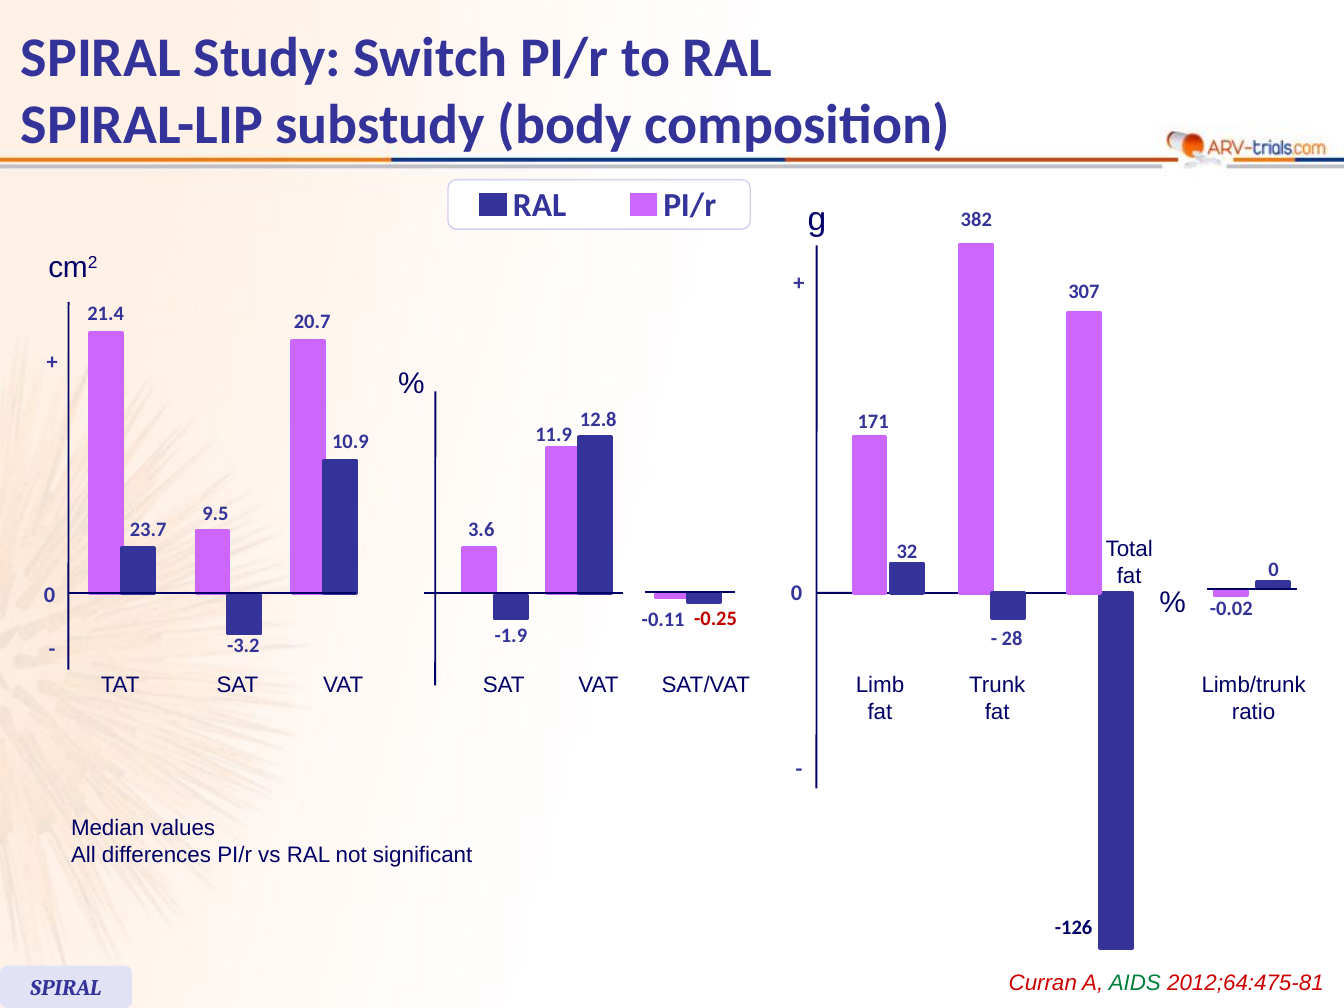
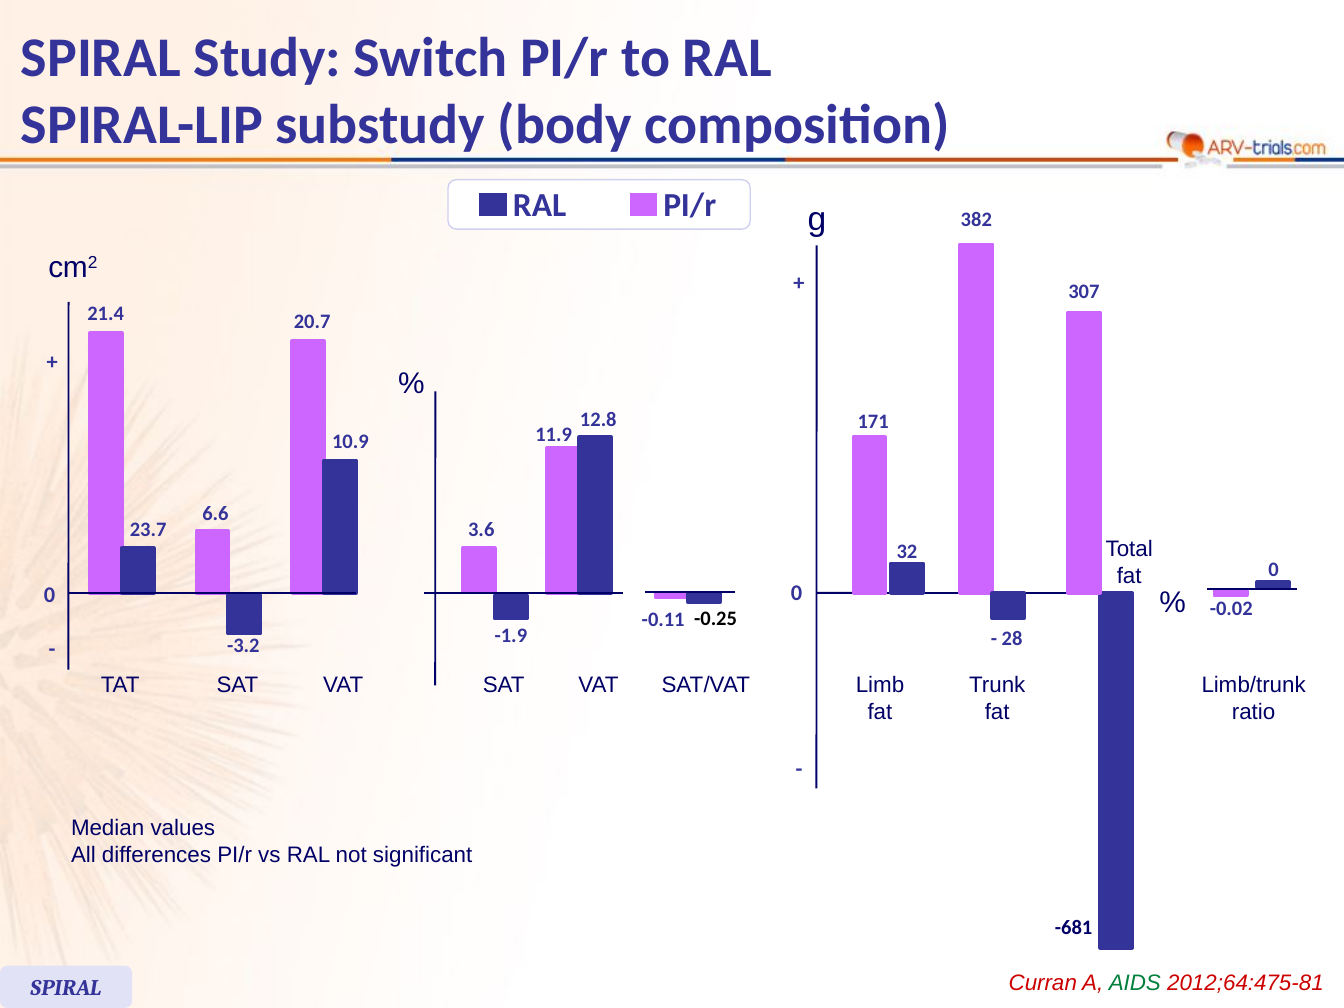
9.5: 9.5 -> 6.6 (215, 514)
-0.25 colour: red -> black (716, 619)
-126: -126 -> -681 (1074, 928)
